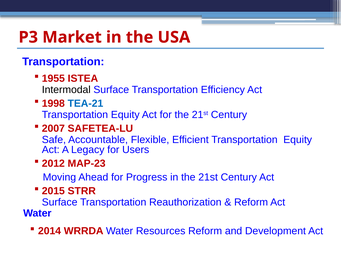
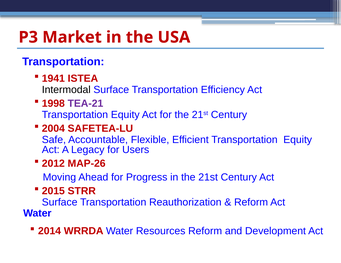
1955: 1955 -> 1941 (53, 79)
TEA-21 colour: blue -> purple (85, 104)
2007: 2007 -> 2004 (53, 129)
MAP-23: MAP-23 -> MAP-26 (87, 164)
